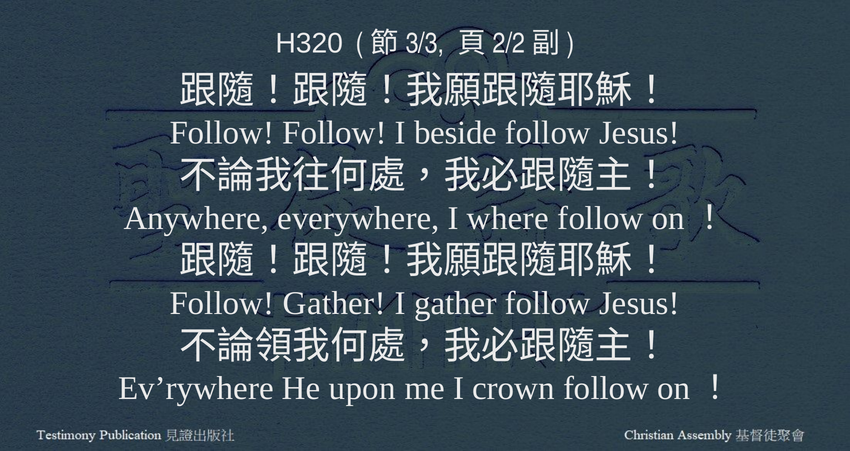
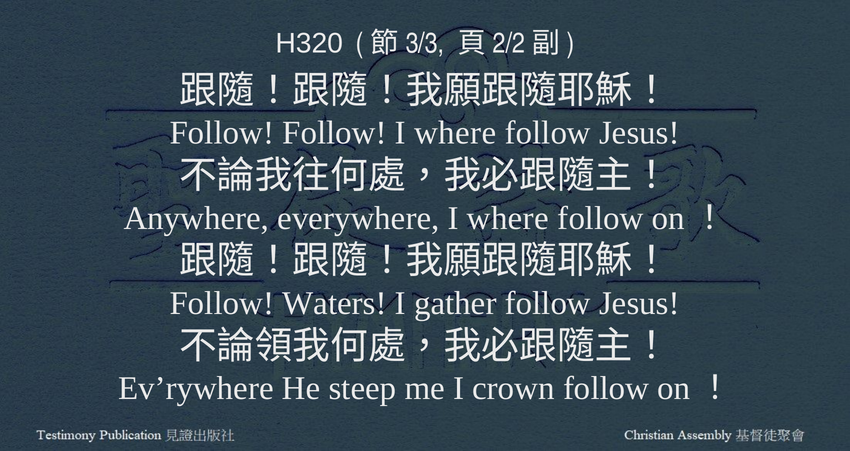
Follow I beside: beside -> where (455, 133)
Follow Gather: Gather -> Waters (334, 303)
upon: upon -> steep (362, 388)
